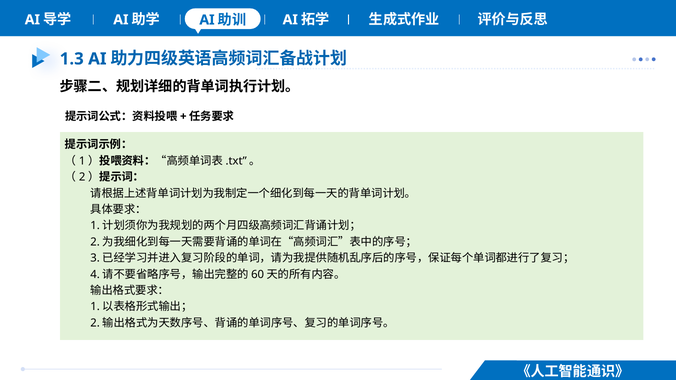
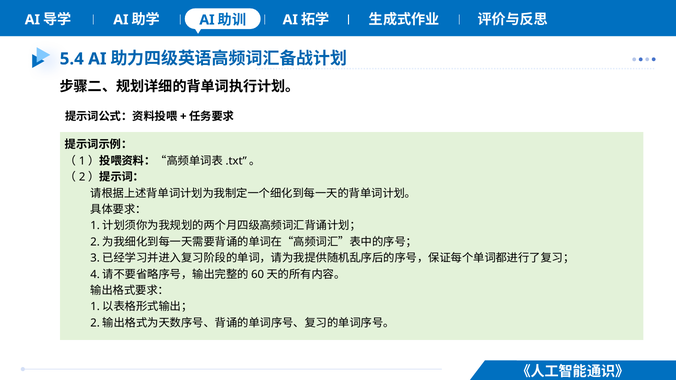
1.3: 1.3 -> 5.4 (72, 59)
